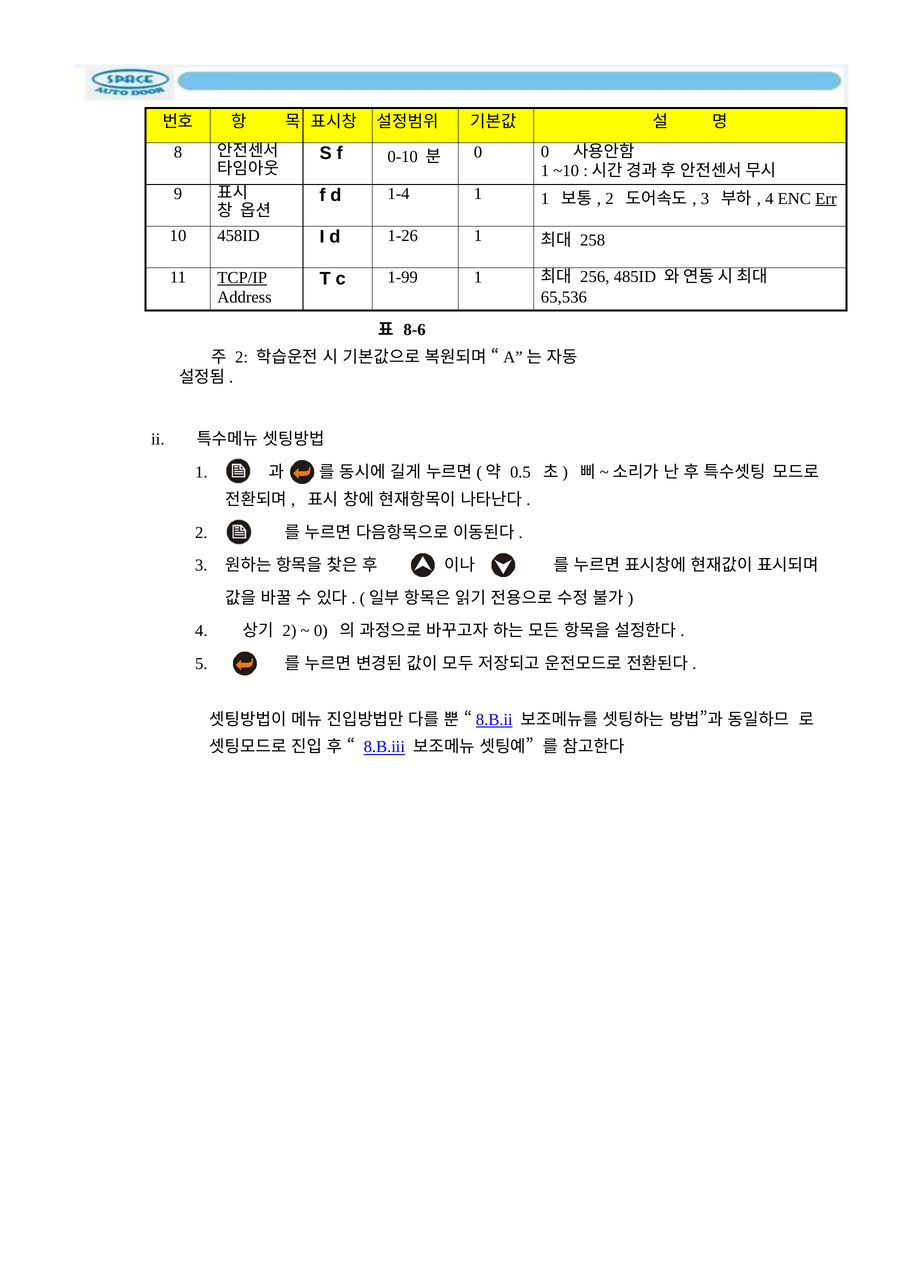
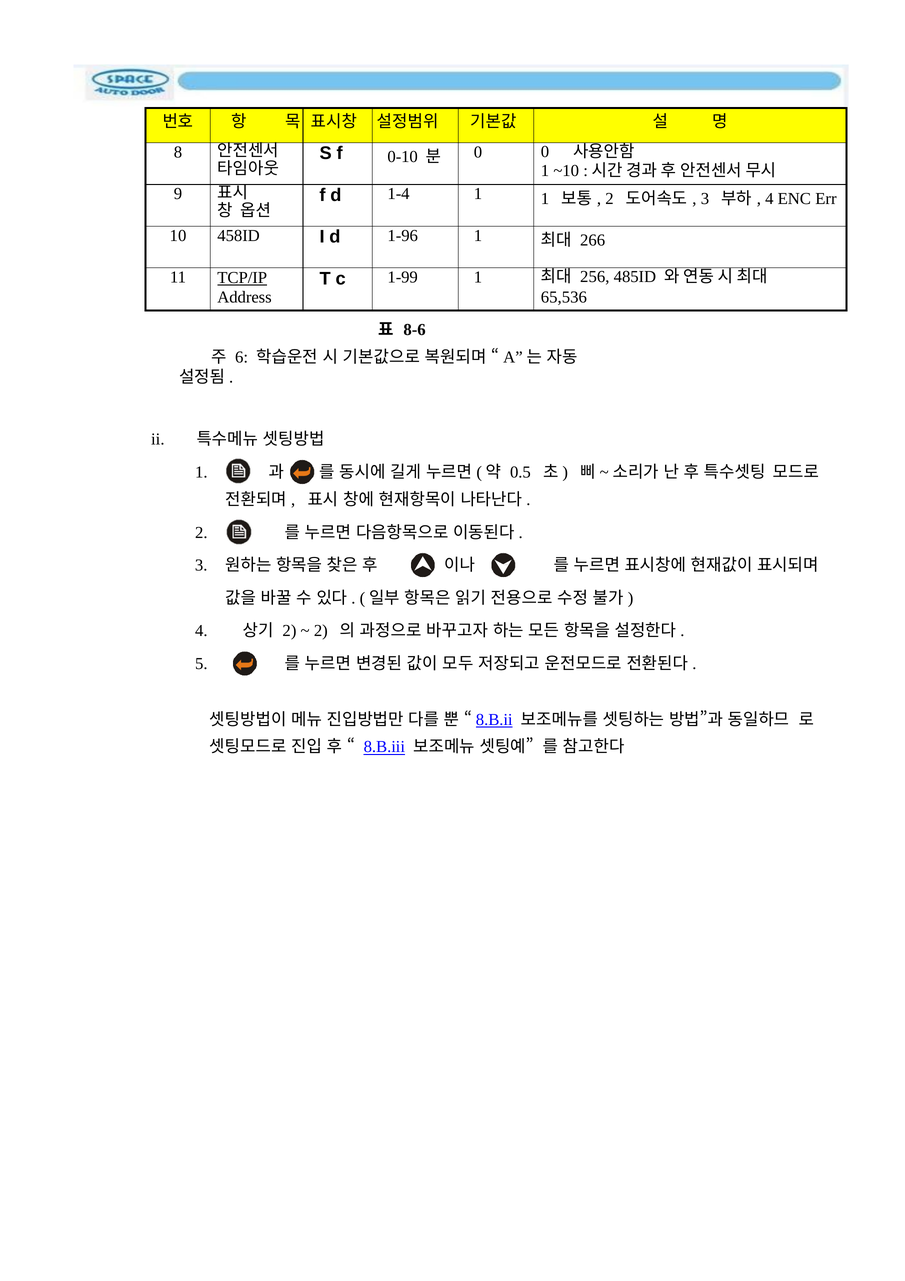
Err underline: present -> none (826, 199)
1-26: 1-26 -> 1-96 (403, 236)
258: 258 -> 266 (593, 240)
2: 2 -> 6 (242, 357)
0: 0 -> 2 (321, 631)
